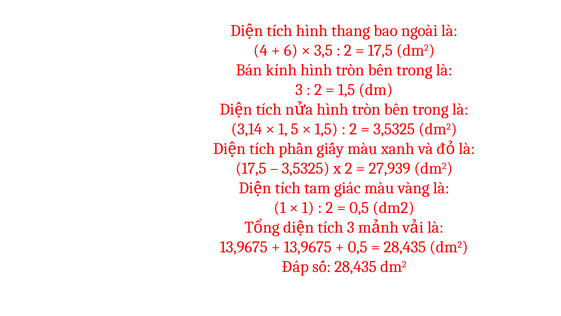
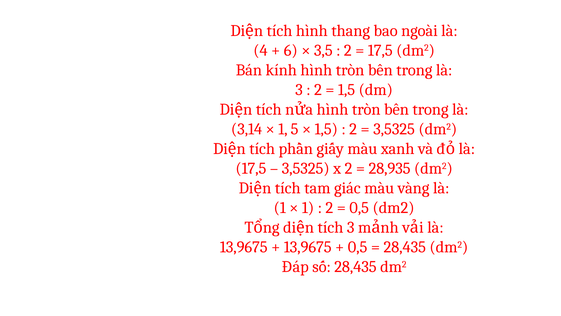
27,939: 27,939 -> 28,935 (390, 168)
